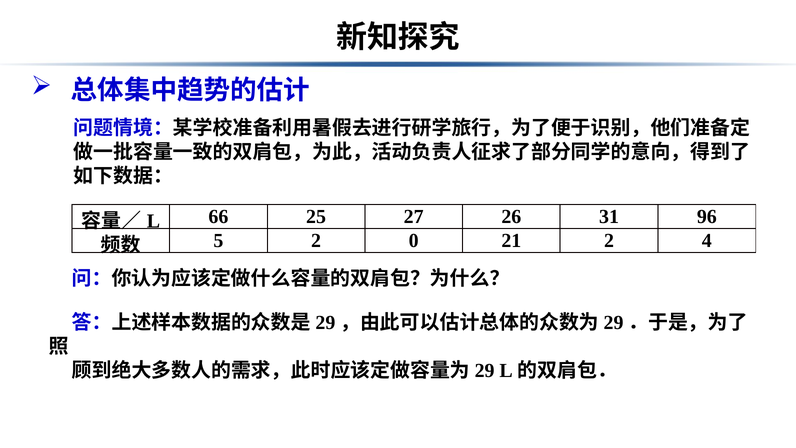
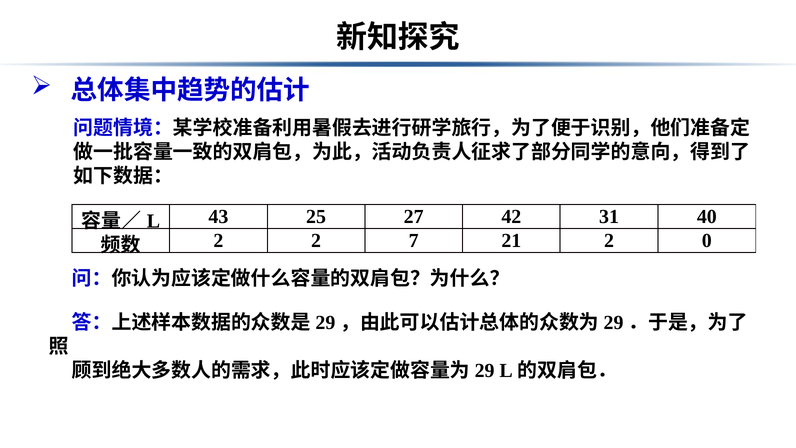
66: 66 -> 43 (218, 217)
26: 26 -> 42 (511, 217)
96: 96 -> 40 (707, 217)
5: 5 -> 2 (218, 241)
0: 0 -> 7 (414, 241)
4: 4 -> 0 (707, 241)
